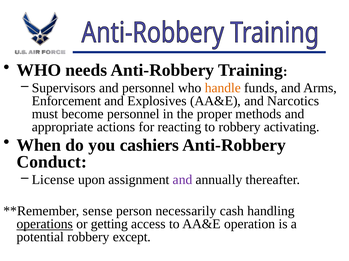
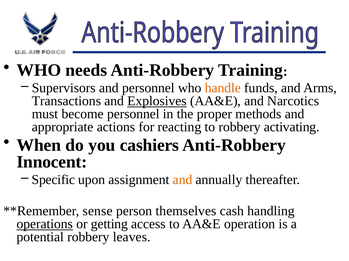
Enforcement: Enforcement -> Transactions (66, 101)
Explosives underline: none -> present (157, 101)
Conduct: Conduct -> Innocent (52, 162)
License: License -> Specific (53, 180)
and colour: purple -> orange (183, 180)
necessarily: necessarily -> themselves (186, 212)
except: except -> leaves (132, 238)
